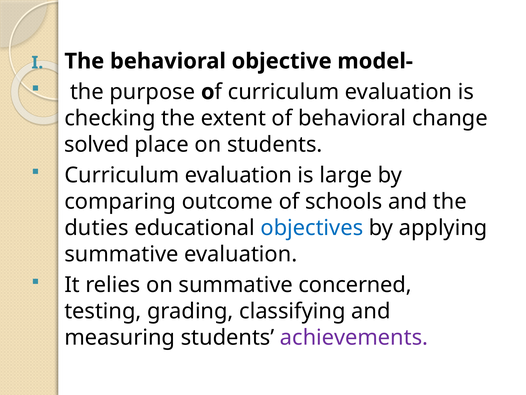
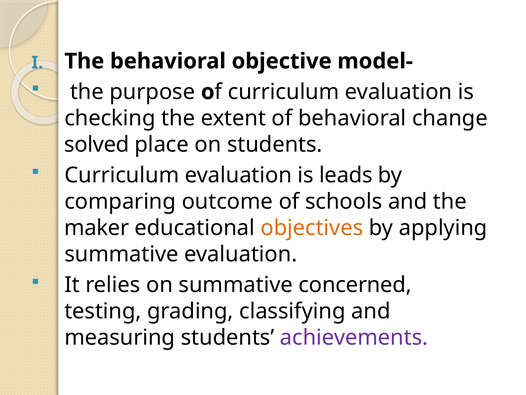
large: large -> leads (346, 175)
duties: duties -> maker (97, 228)
objectives colour: blue -> orange (312, 228)
